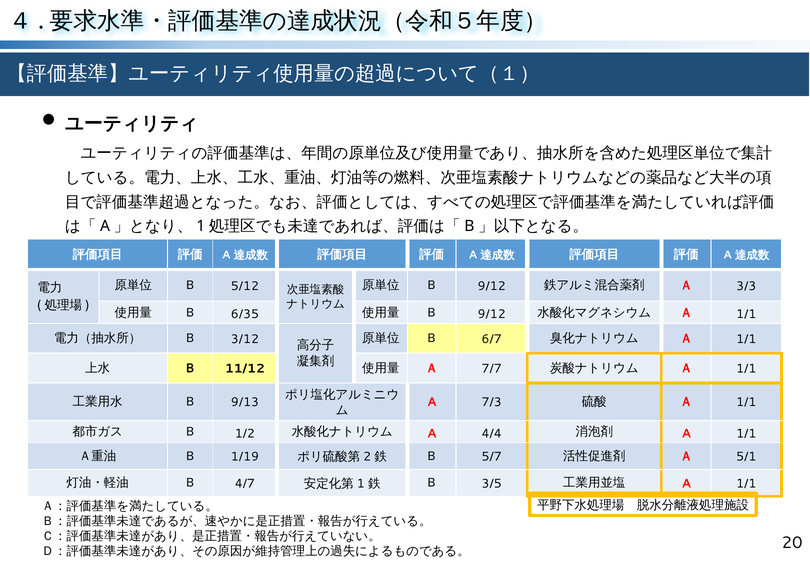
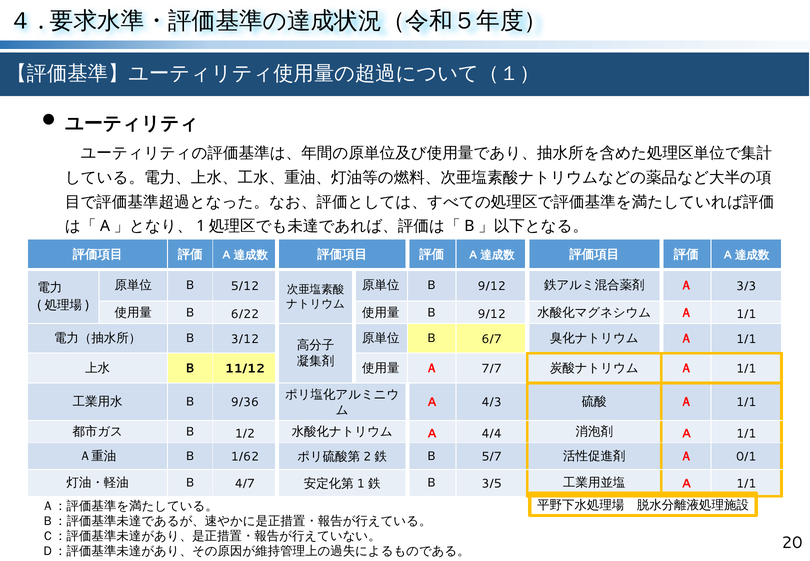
6/35: 6/35 -> 6/22 (245, 314)
9/13: 9/13 -> 9/36 (245, 402)
7/3: 7/3 -> 4/3 (492, 402)
1/19: 1/19 -> 1/62 (245, 457)
5/1: 5/1 -> 0/1 (746, 457)
